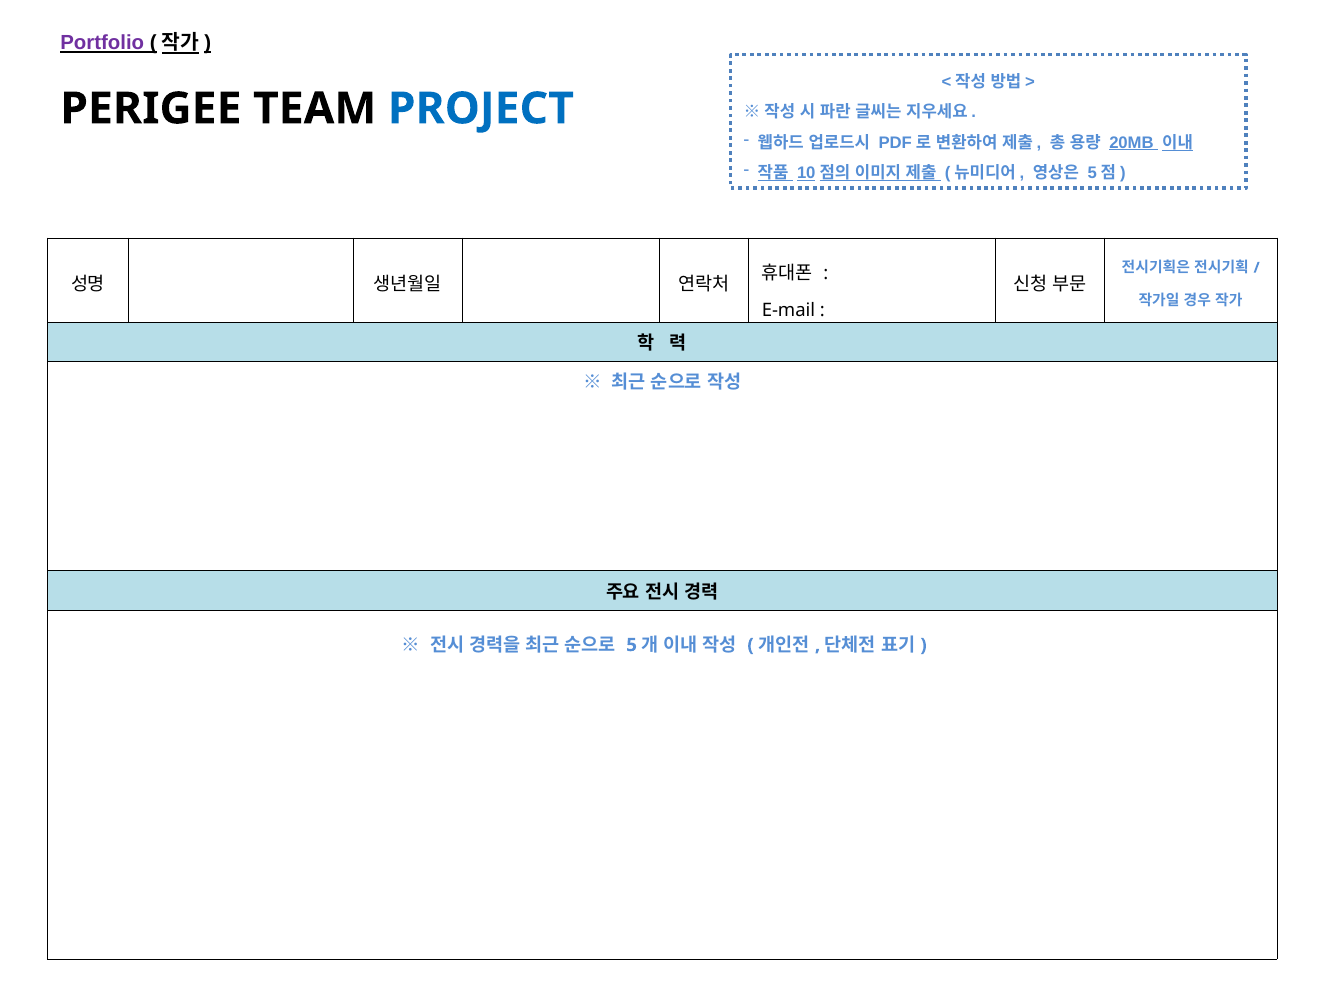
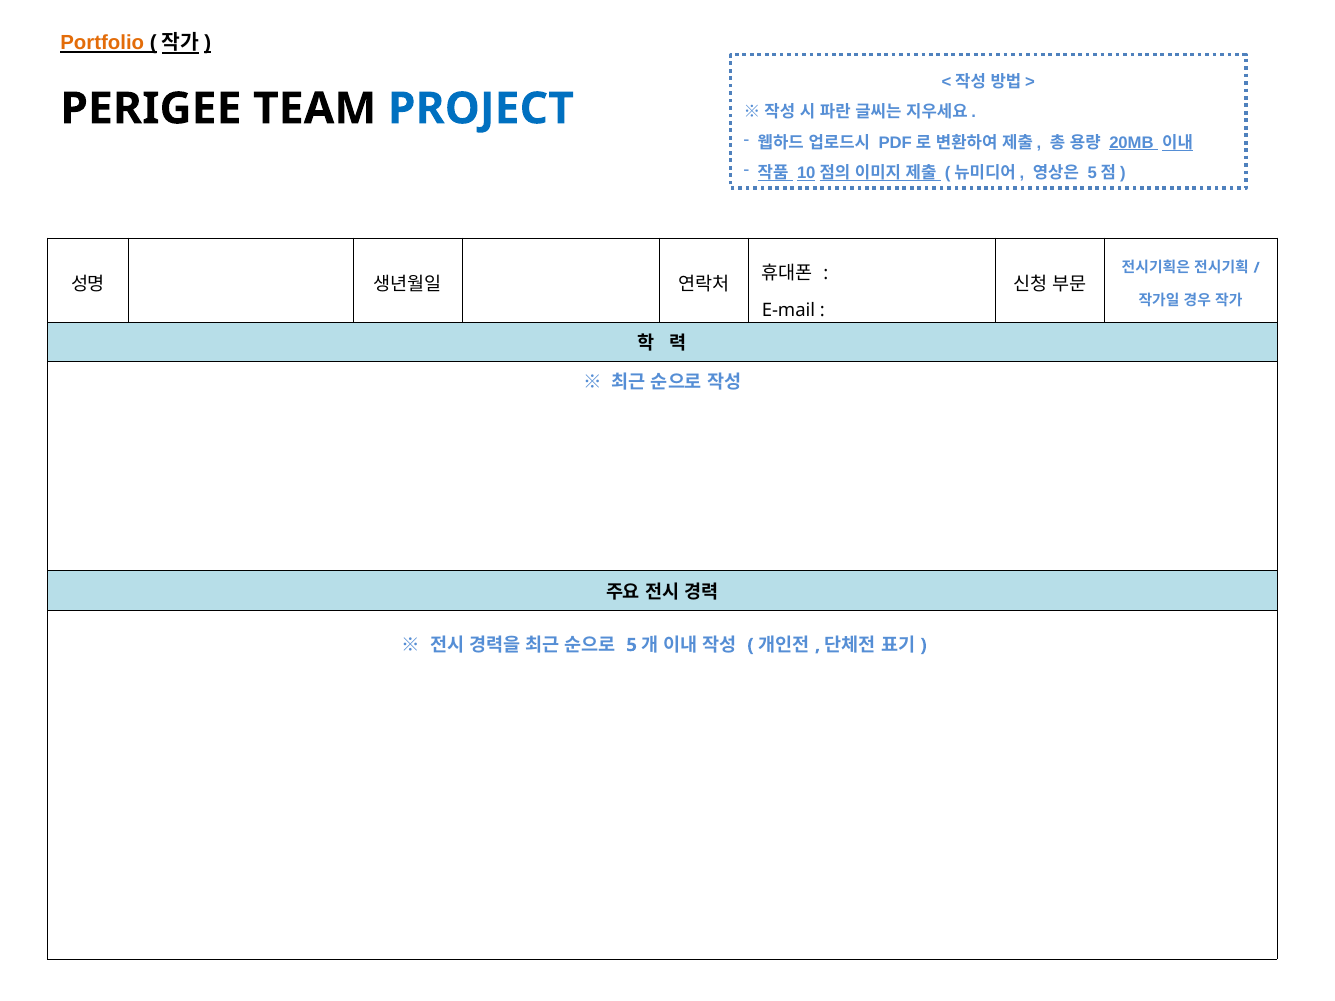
Portfolio colour: purple -> orange (102, 43)
